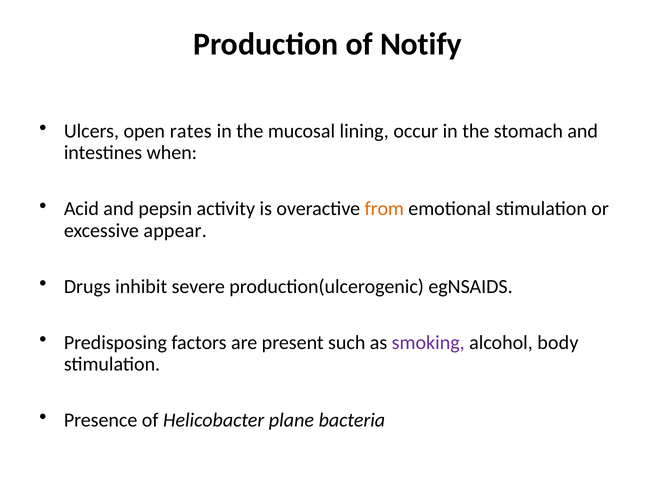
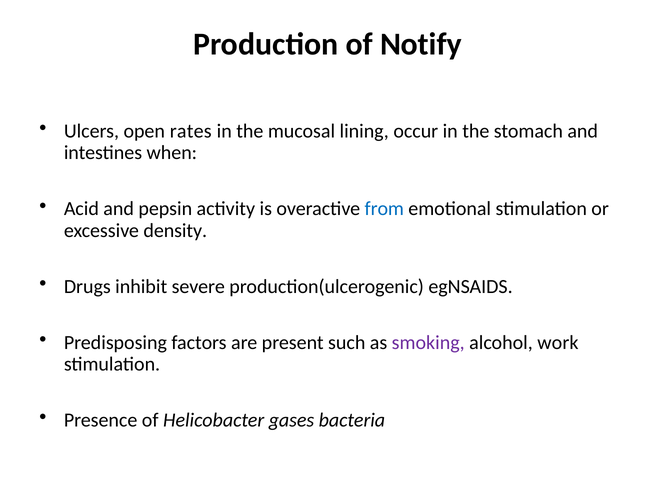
from colour: orange -> blue (384, 209)
appear: appear -> density (175, 231)
body: body -> work (558, 343)
plane: plane -> gases (291, 420)
